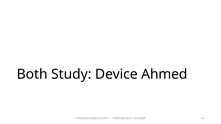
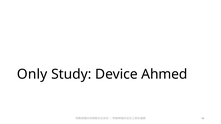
Both: Both -> Only (32, 74)
